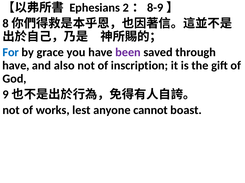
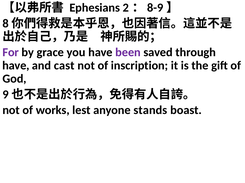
For colour: blue -> purple (11, 53)
also: also -> cast (64, 66)
cannot: cannot -> stands (150, 111)
